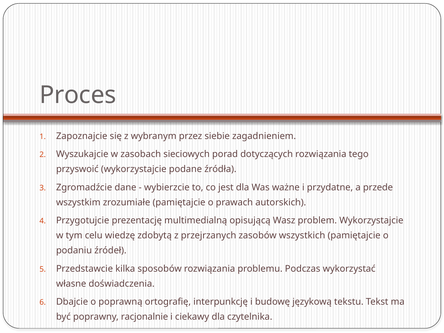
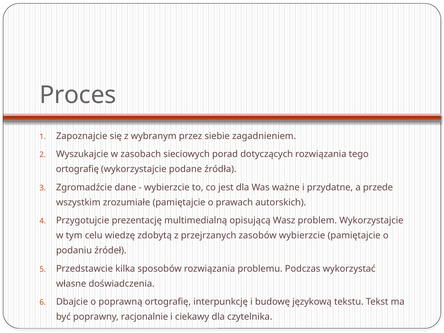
przyswoić: przyswoić -> ortografię (77, 169)
zasobów wszystkich: wszystkich -> wybierzcie (302, 236)
